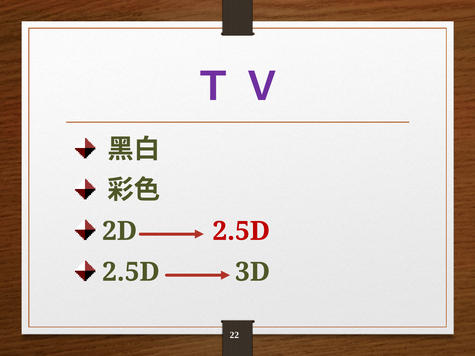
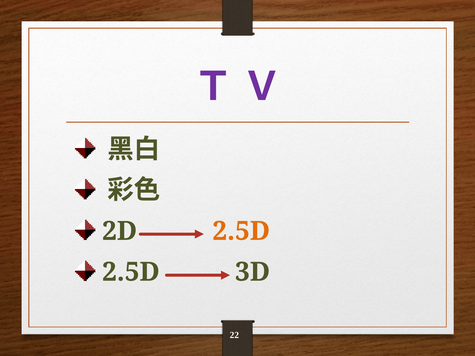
2.5D colour: red -> orange (241, 231)
